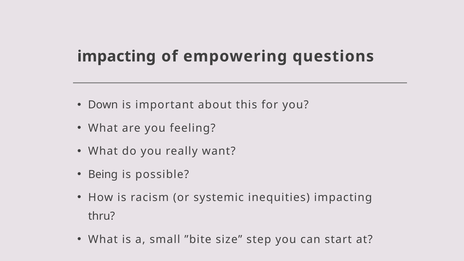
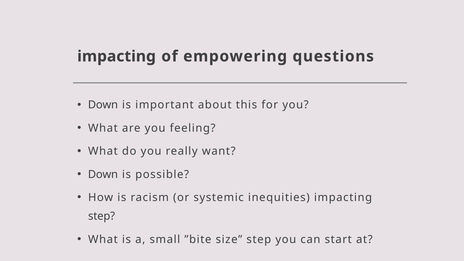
Being: Being -> Down (103, 174)
thru: thru -> step (102, 216)
